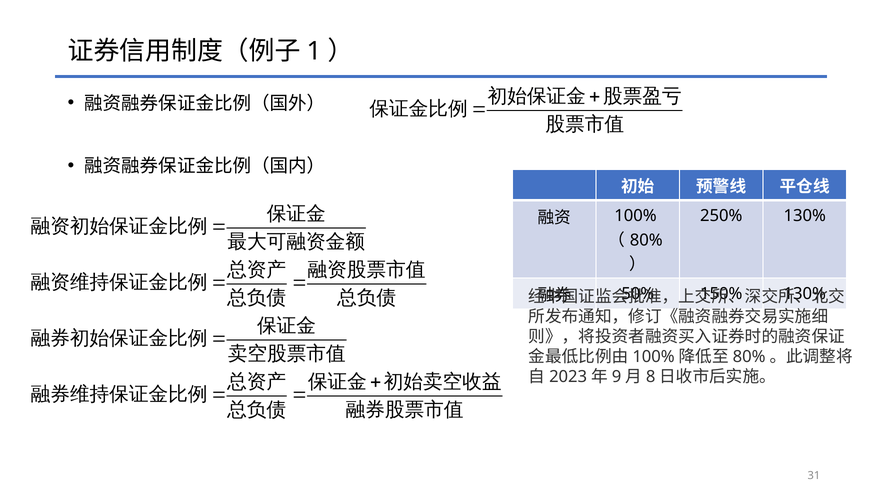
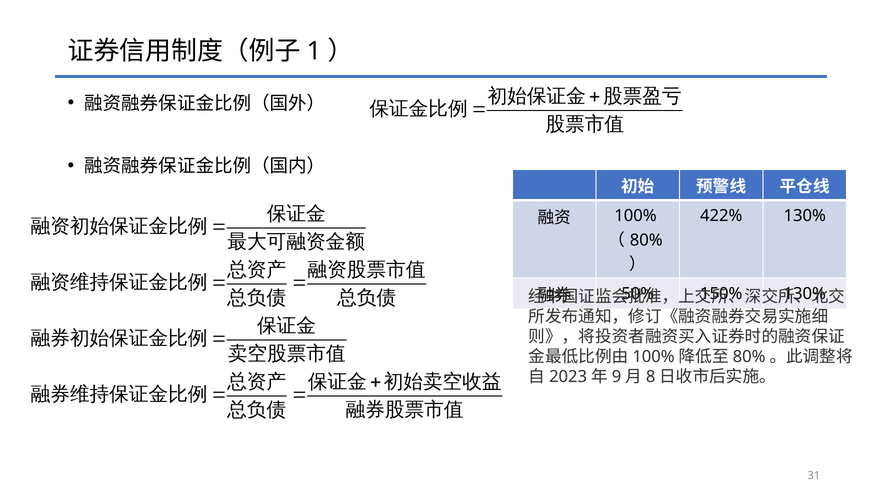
250%: 250% -> 422% (721, 216)
